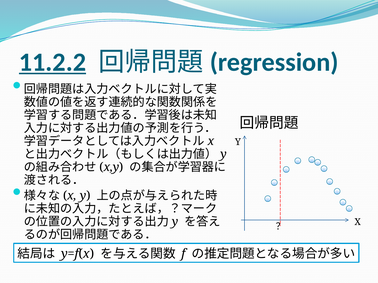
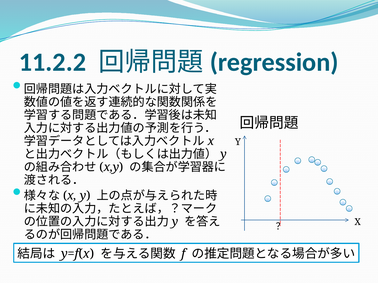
11.2.2 underline: present -> none (52, 62)
